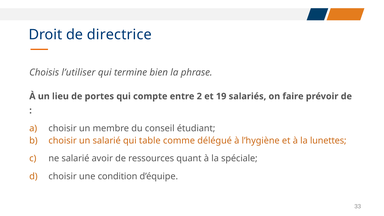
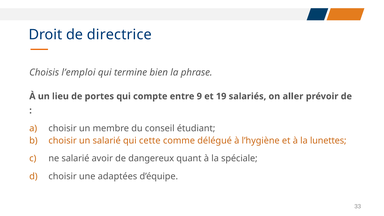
l’utiliser: l’utiliser -> l’emploi (78, 72)
2: 2 -> 9 (199, 96)
faire: faire -> aller (293, 96)
table: table -> cette (150, 141)
ressources: ressources -> dangereux (151, 158)
condition: condition -> adaptées (117, 176)
